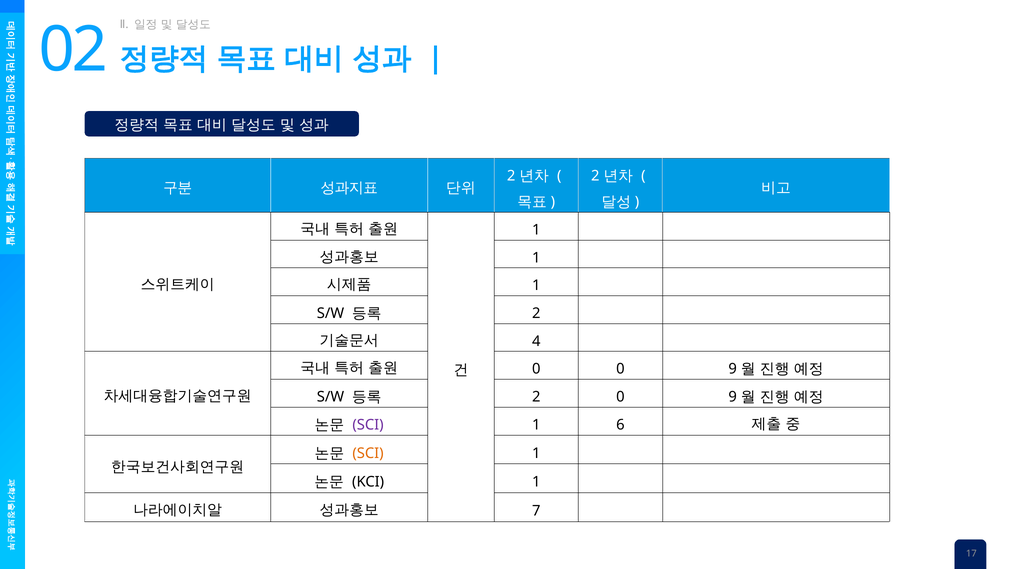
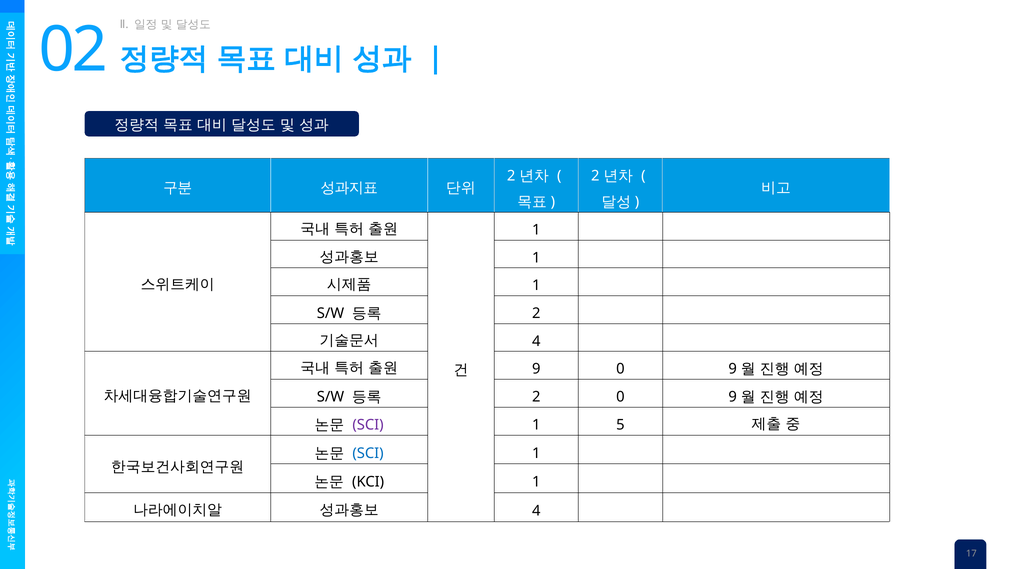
0: 0 -> 9 (536, 369)
6: 6 -> 5 (620, 425)
SCI colour: orange -> blue (368, 453)
7: 7 -> 4 (536, 511)
